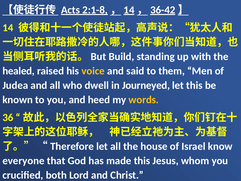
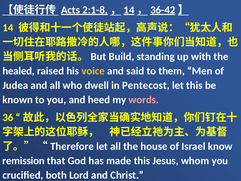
Journeyed: Journeyed -> Pentecost (146, 85)
words colour: yellow -> pink (144, 100)
everyone: everyone -> remission (24, 161)
